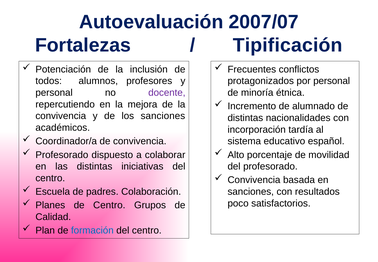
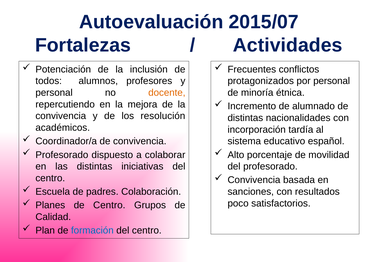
2007/07: 2007/07 -> 2015/07 (264, 22)
Tipificación: Tipificación -> Actividades (288, 45)
docente colour: purple -> orange (167, 93)
los sanciones: sanciones -> resolución (163, 116)
